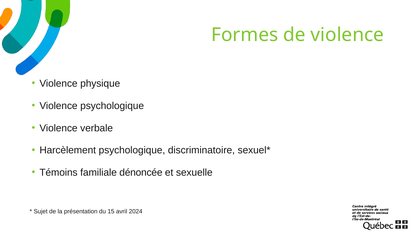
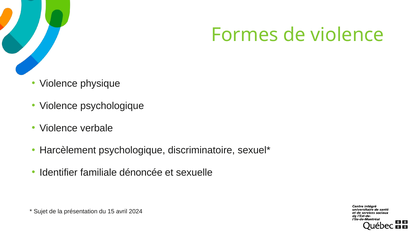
Témoins: Témoins -> Identifier (59, 173)
